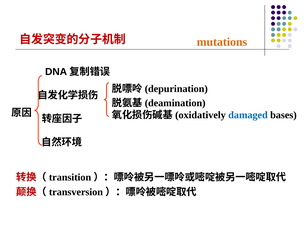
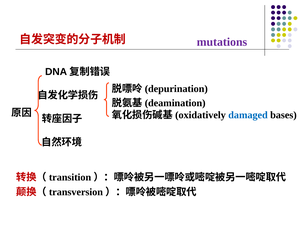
mutations colour: orange -> purple (222, 42)
